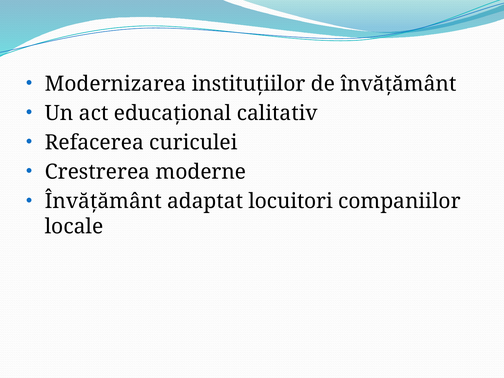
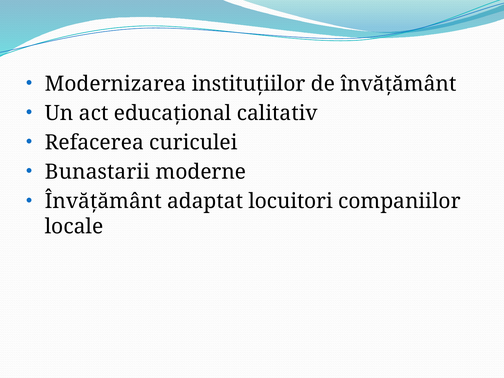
Crestrerea: Crestrerea -> Bunastarii (97, 172)
